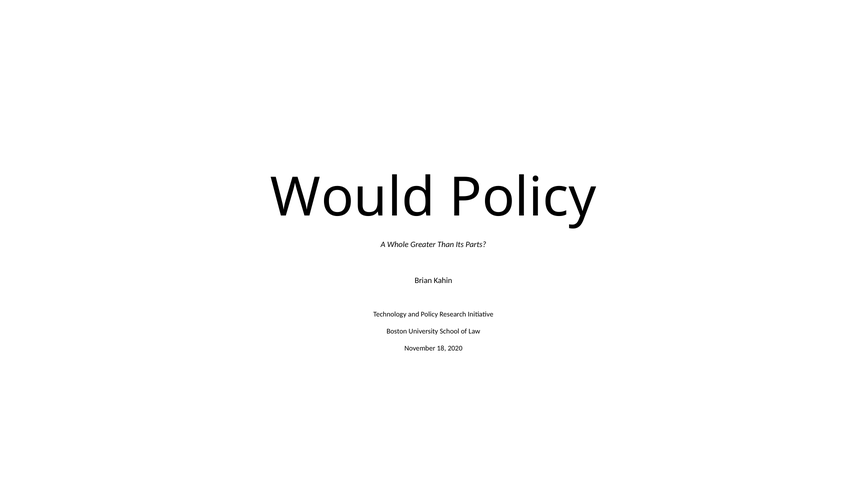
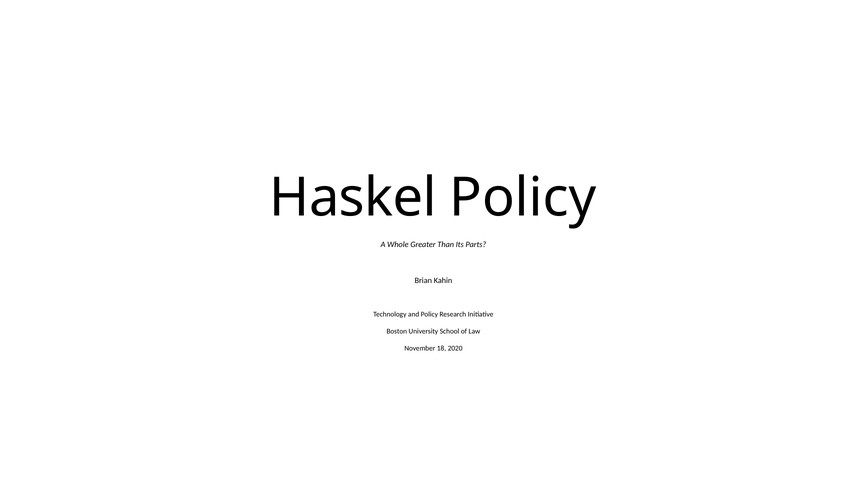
Would: Would -> Haskel (353, 198)
